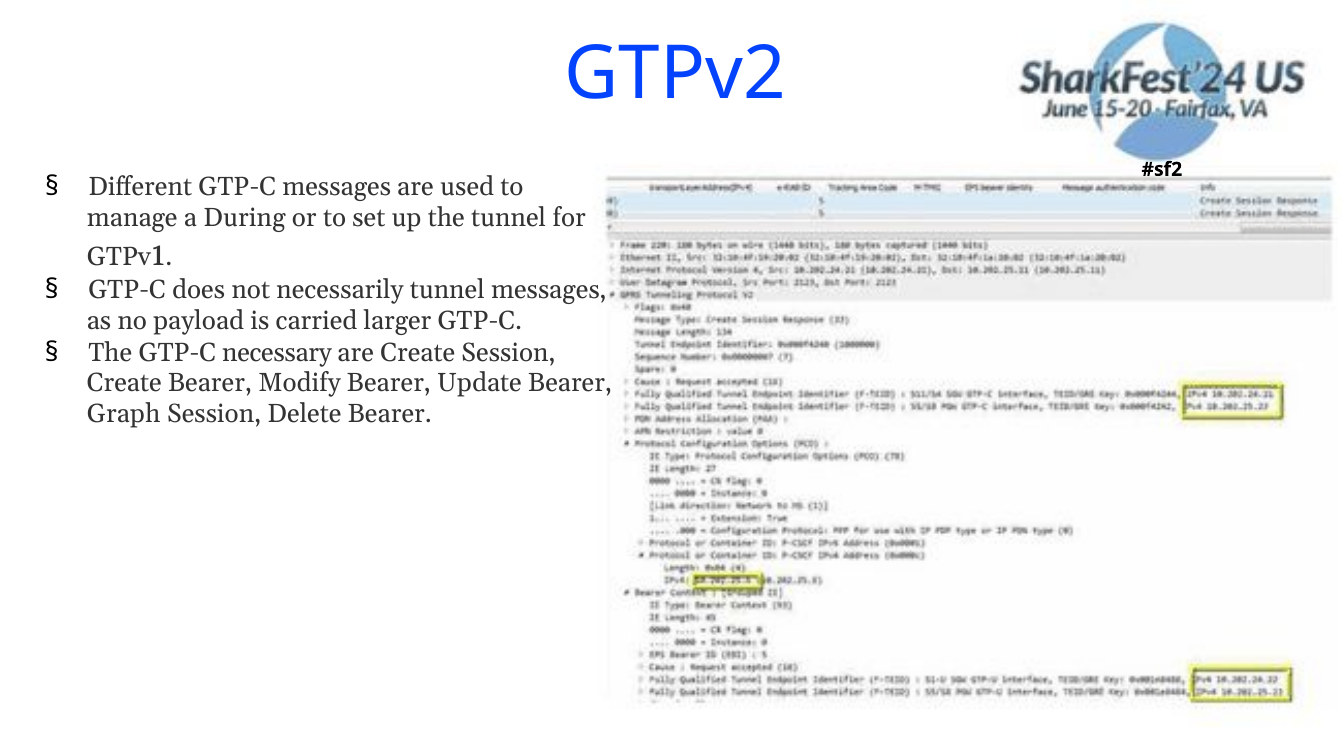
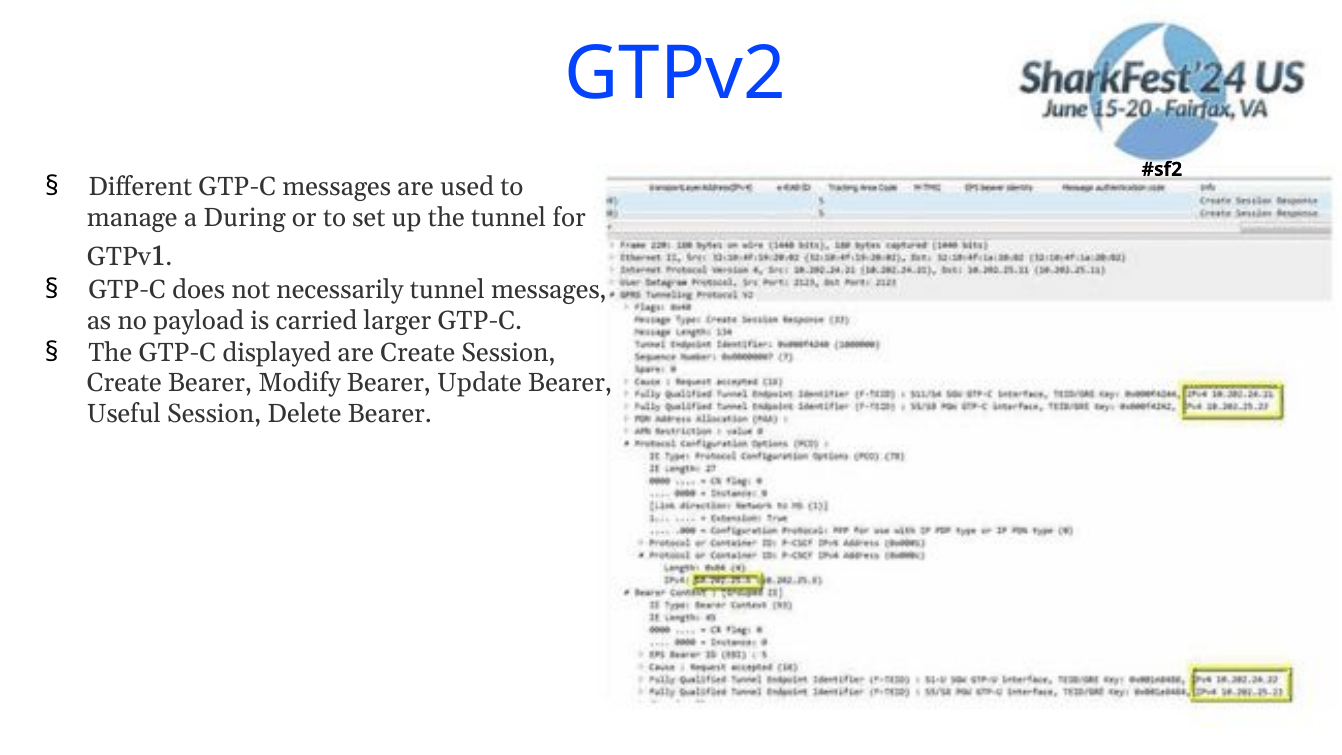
necessary: necessary -> displayed (277, 352)
Graph: Graph -> Useful (124, 414)
